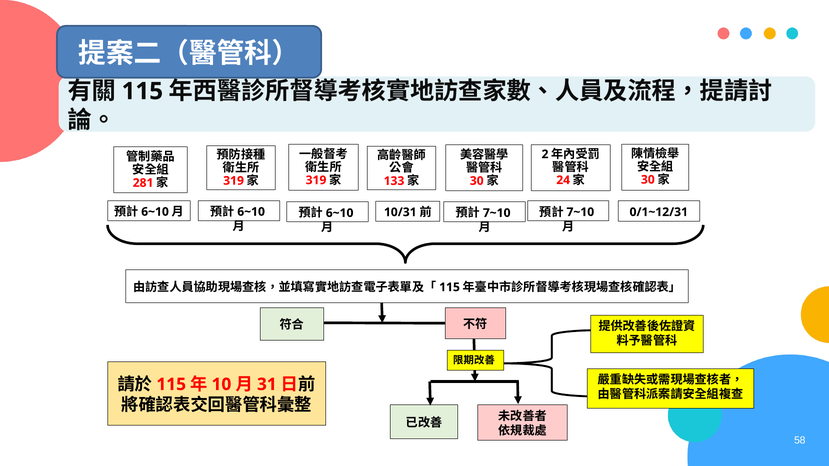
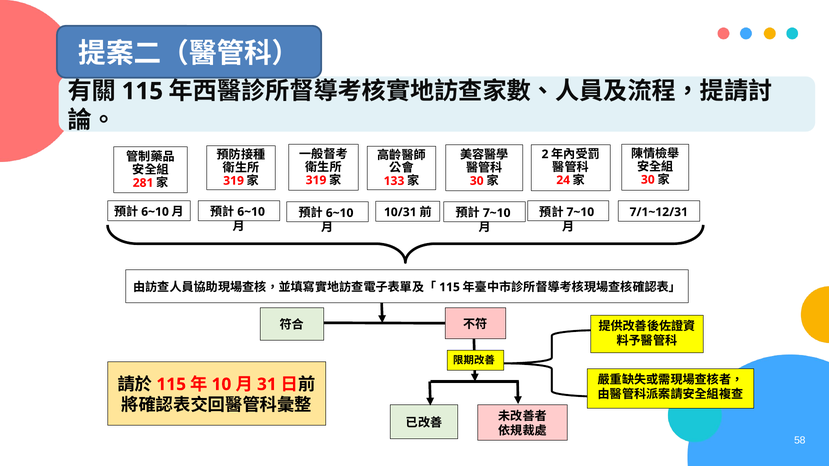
0/1~12/31: 0/1~12/31 -> 7/1~12/31 (659, 212)
